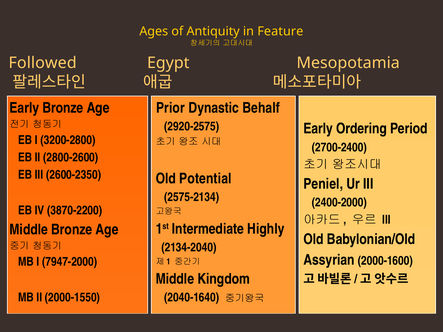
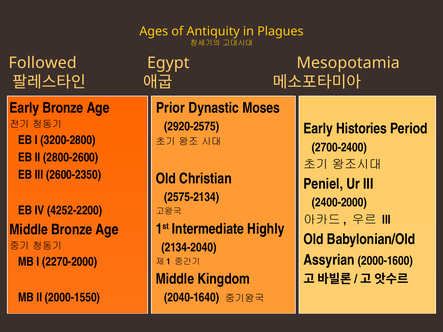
Feature: Feature -> Plagues (280, 31)
Behalf: Behalf -> Moses (261, 108)
Ordering: Ordering -> Histories (362, 129)
Potential: Potential -> Christian (206, 179)
3870-2200: 3870-2200 -> 4252-2200 (75, 210)
7947-2000: 7947-2000 -> 2270-2000 (70, 262)
